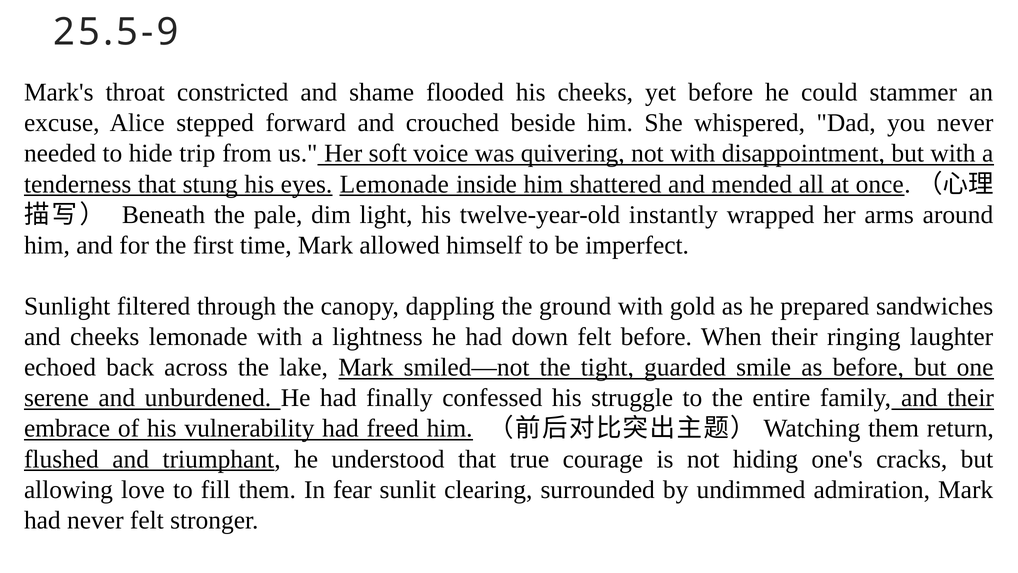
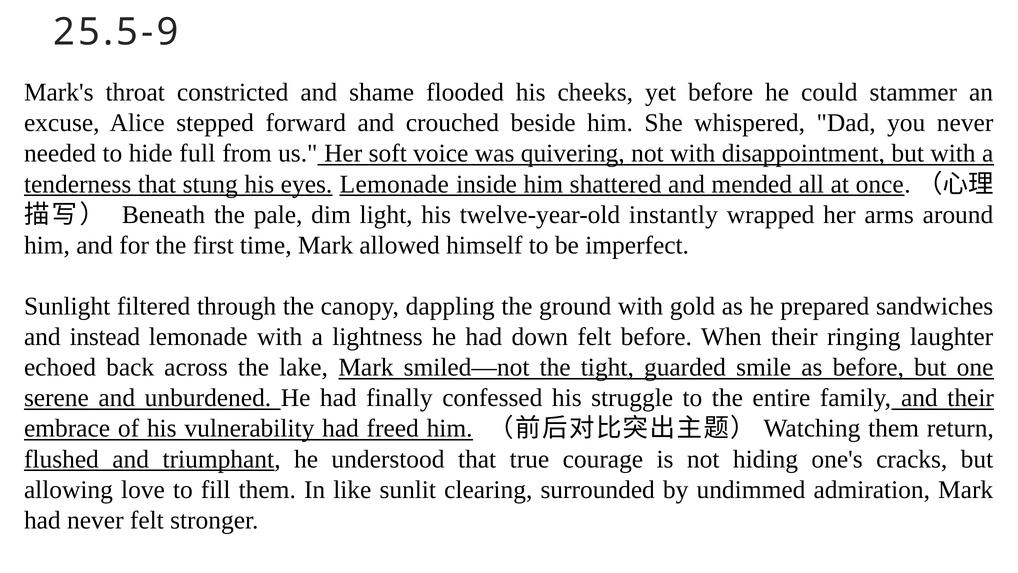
trip: trip -> full (197, 153)
and cheeks: cheeks -> instead (105, 337)
fear: fear -> like (352, 489)
